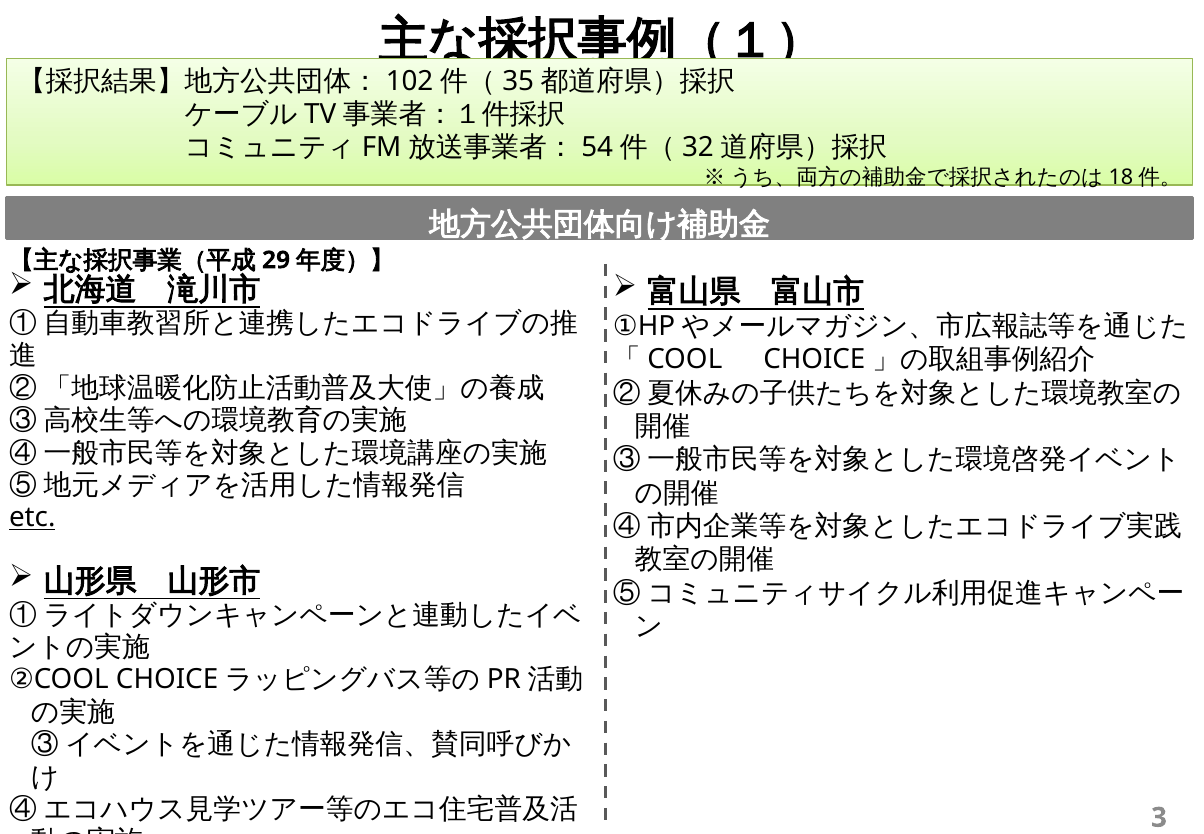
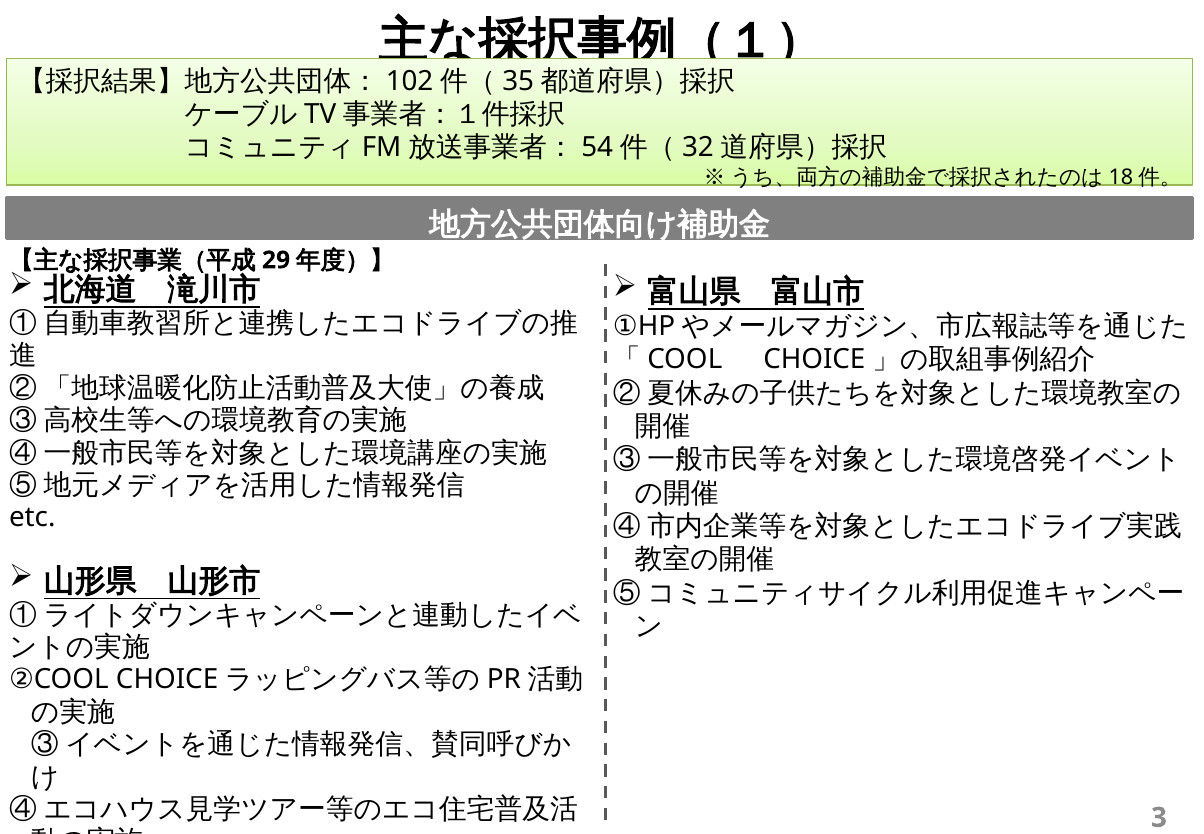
etc underline: present -> none (32, 518)
